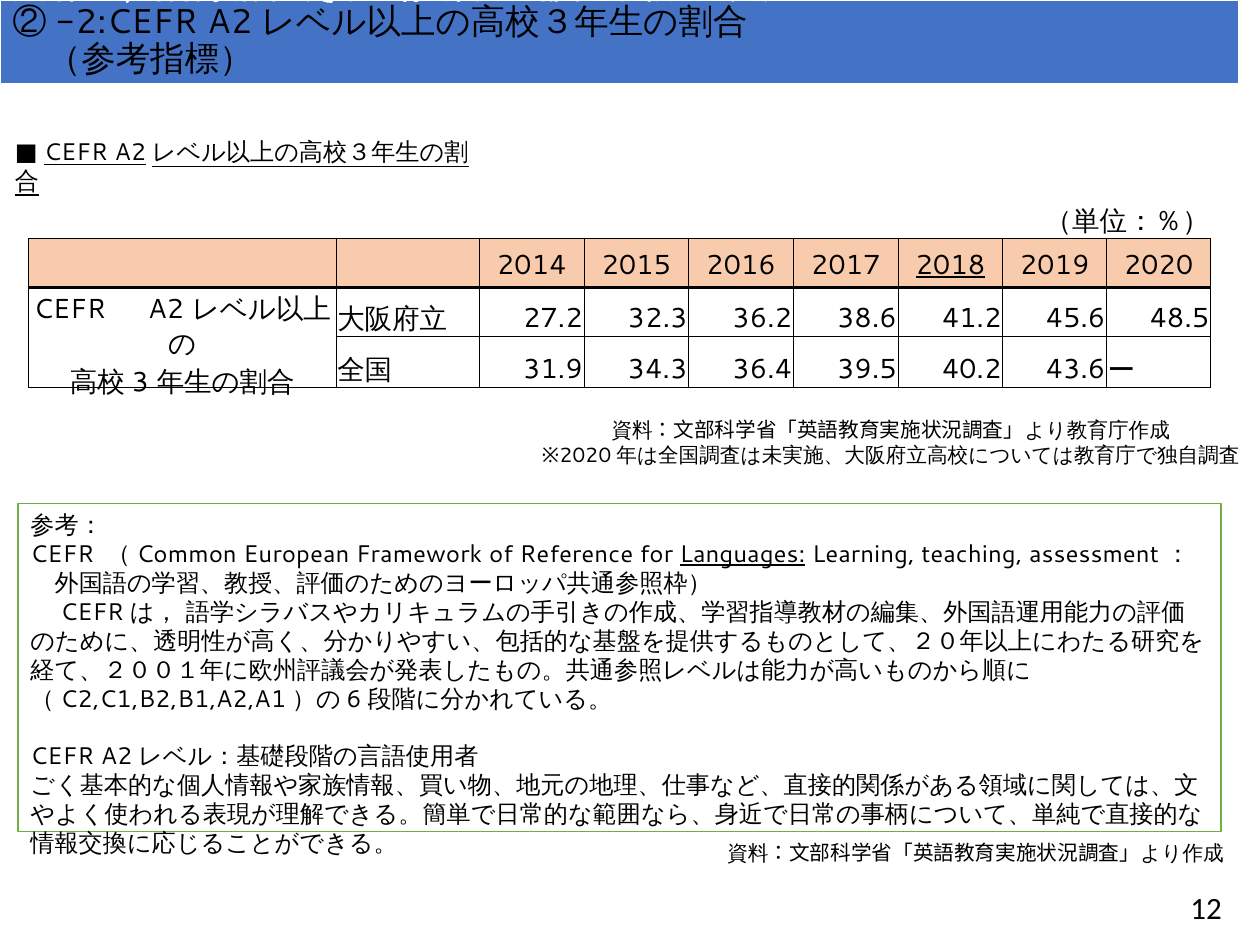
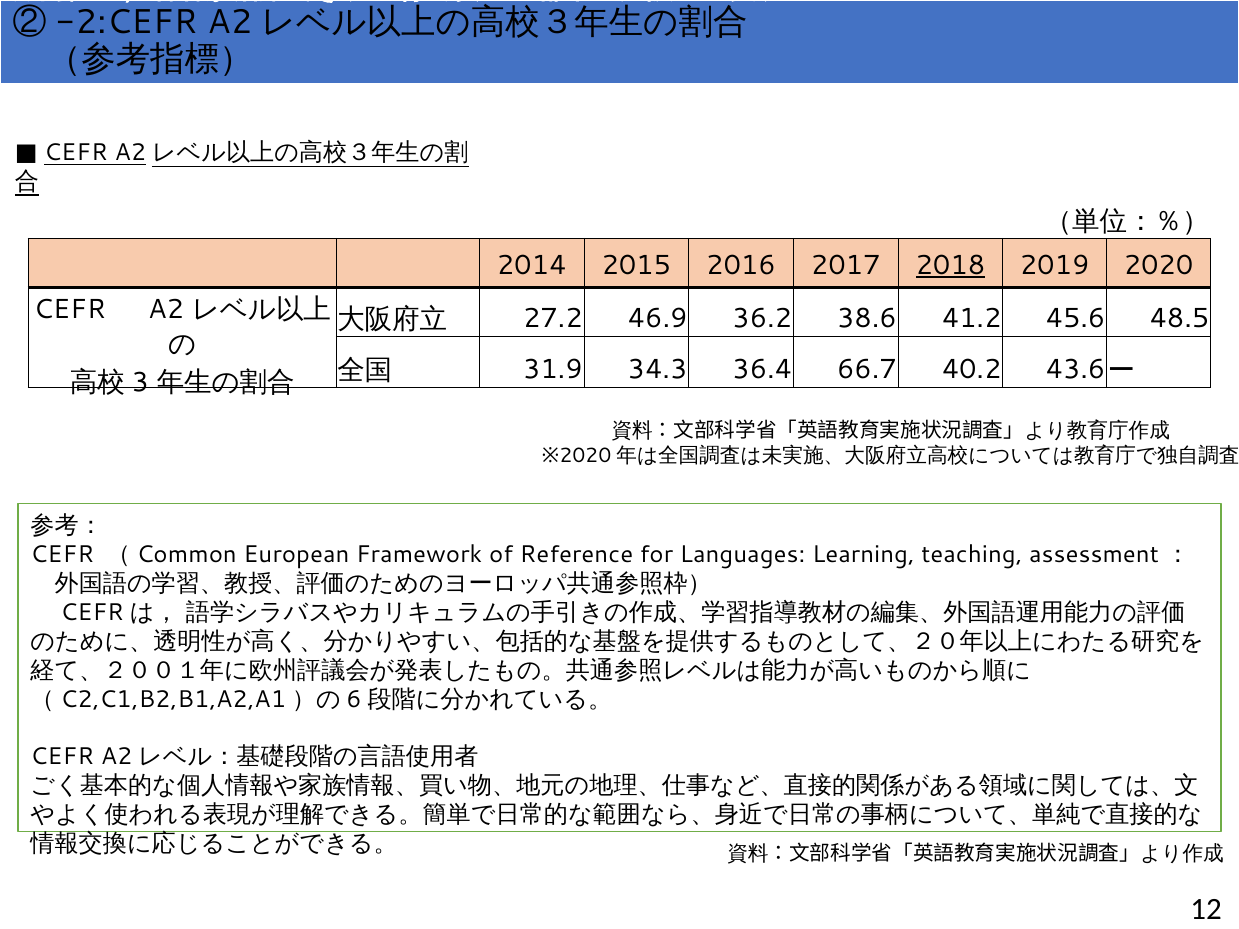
32.3: 32.3 -> 46.9 (658, 319)
39.5: 39.5 -> 66.7 (867, 370)
Languages underline: present -> none (743, 555)
